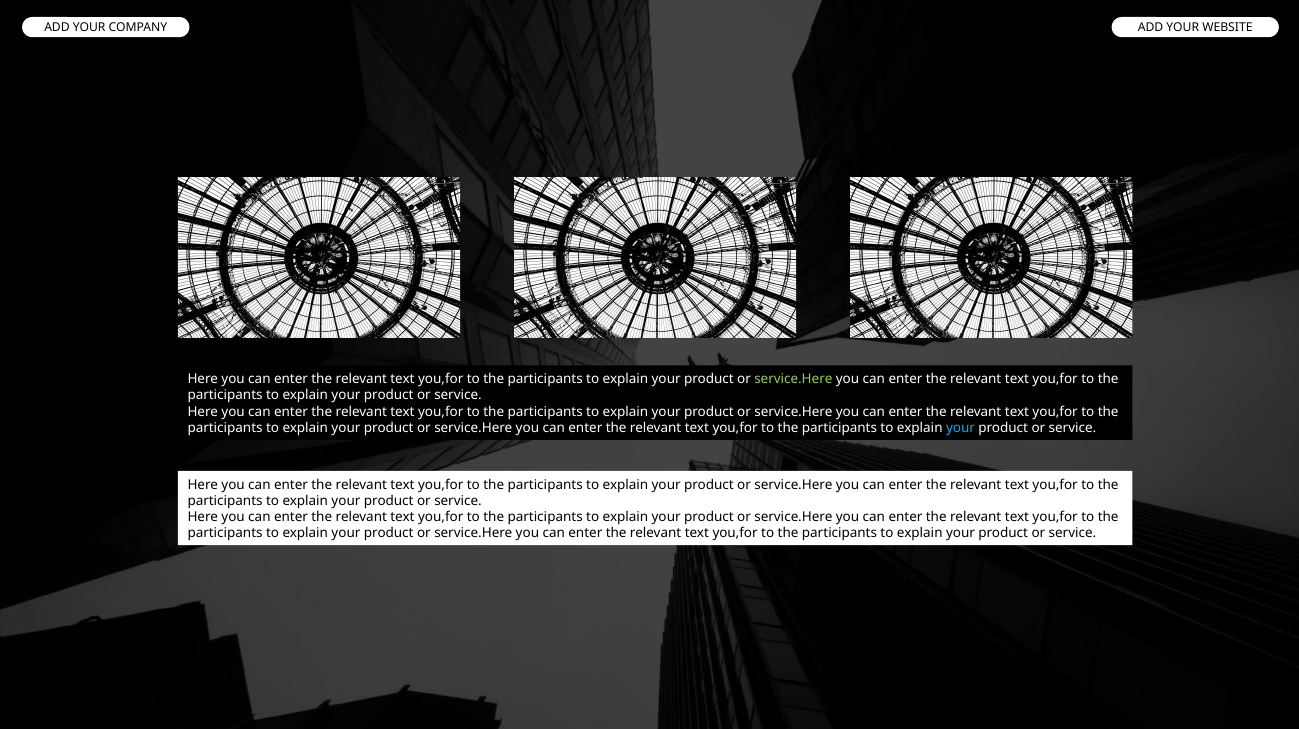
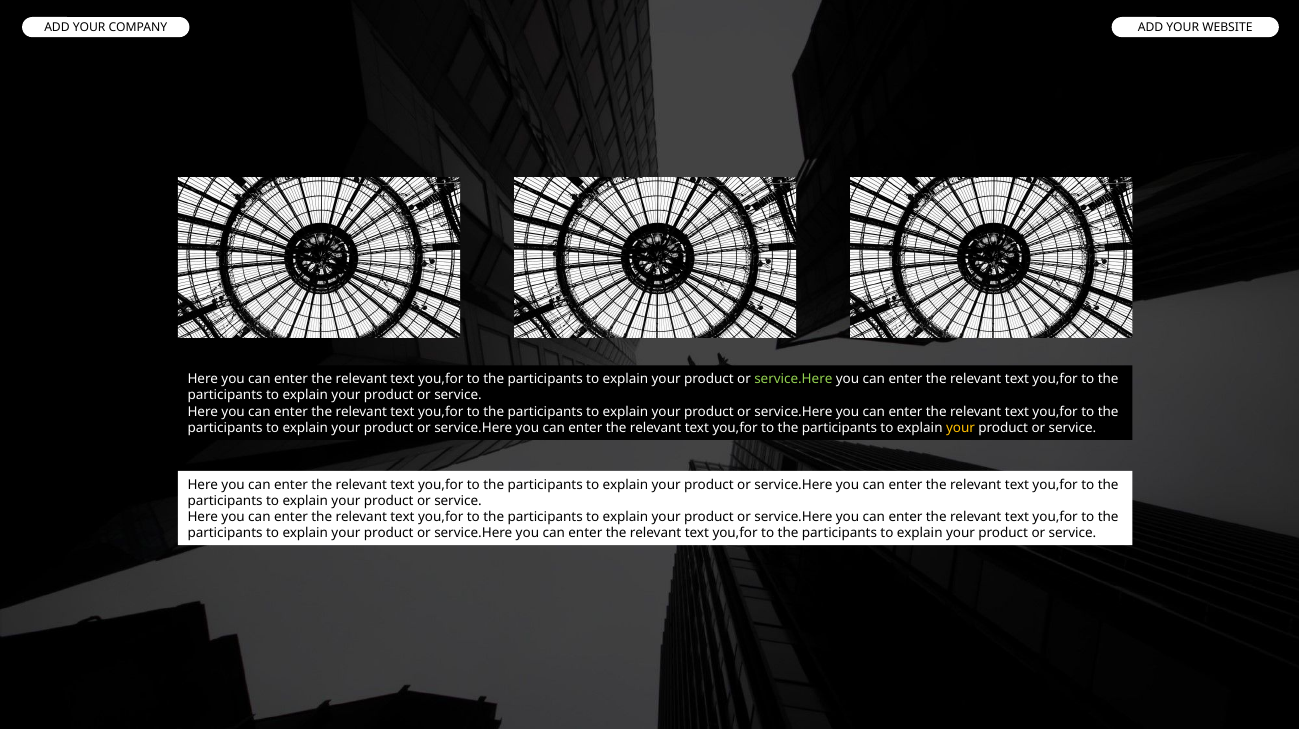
your colour: light blue -> yellow (961, 428)
